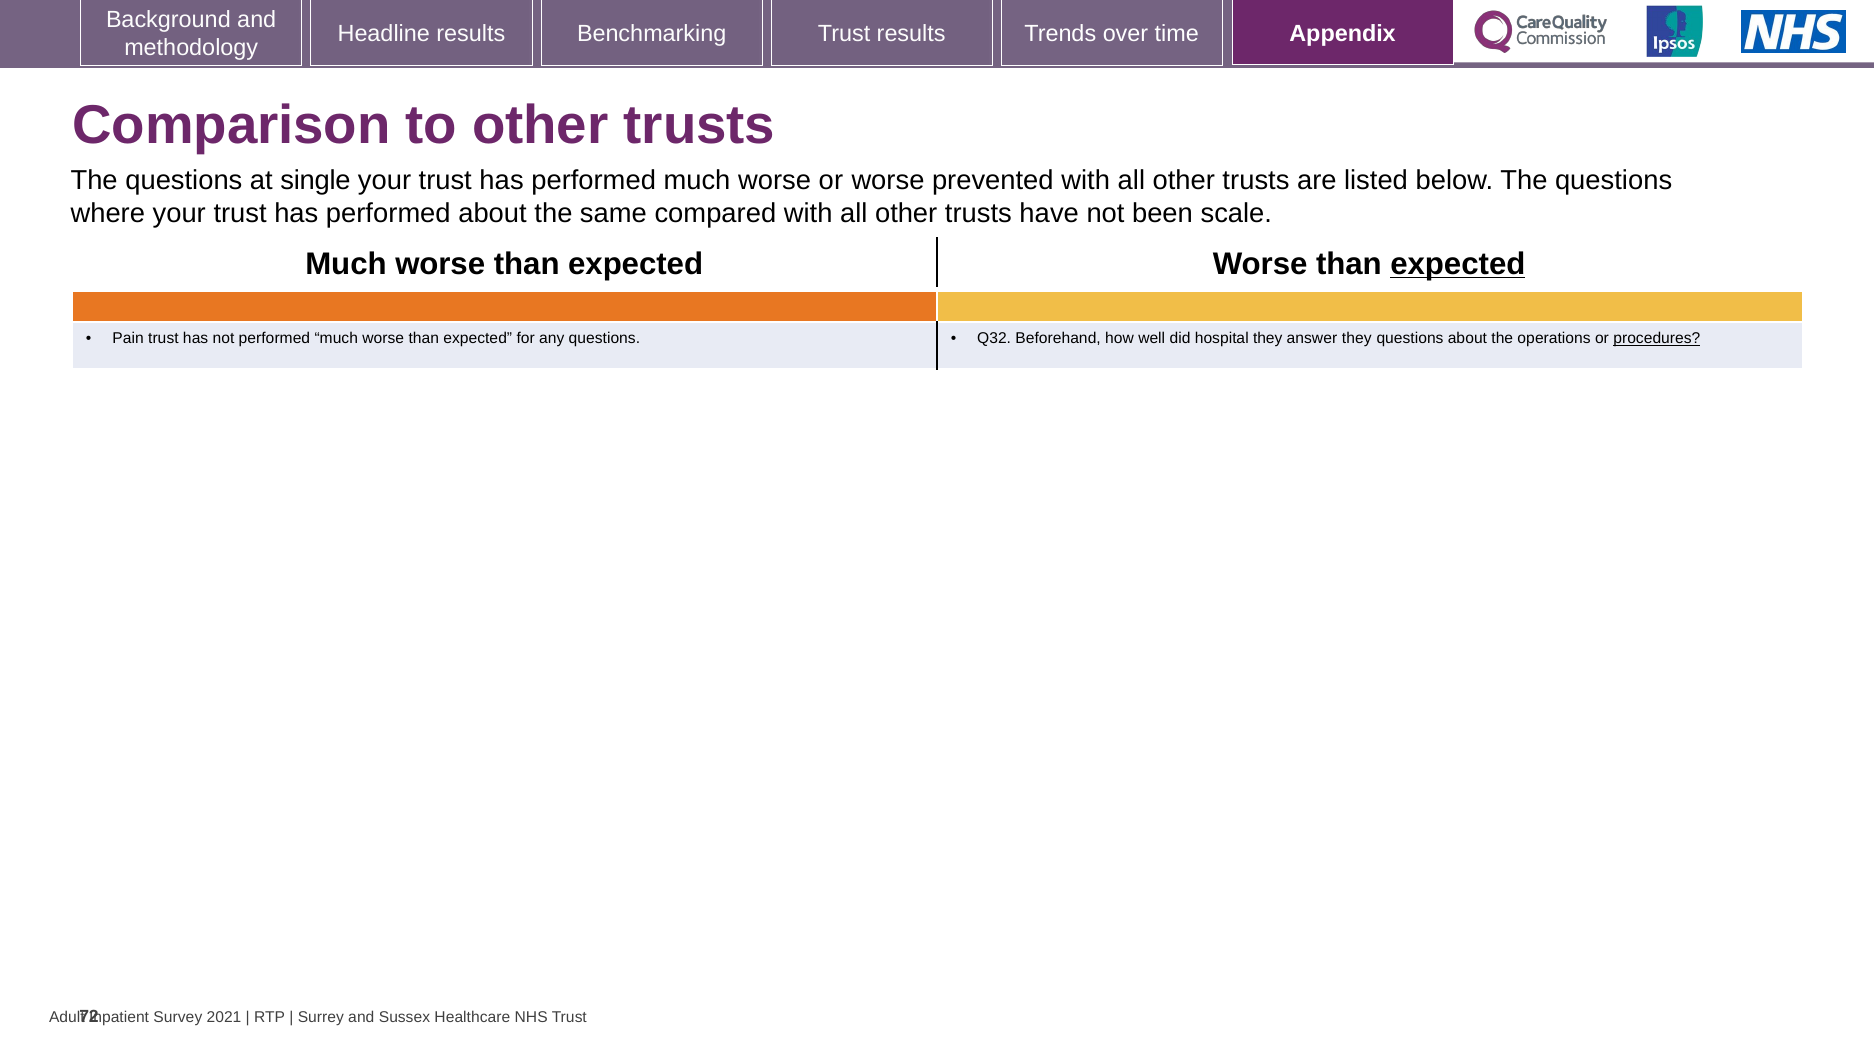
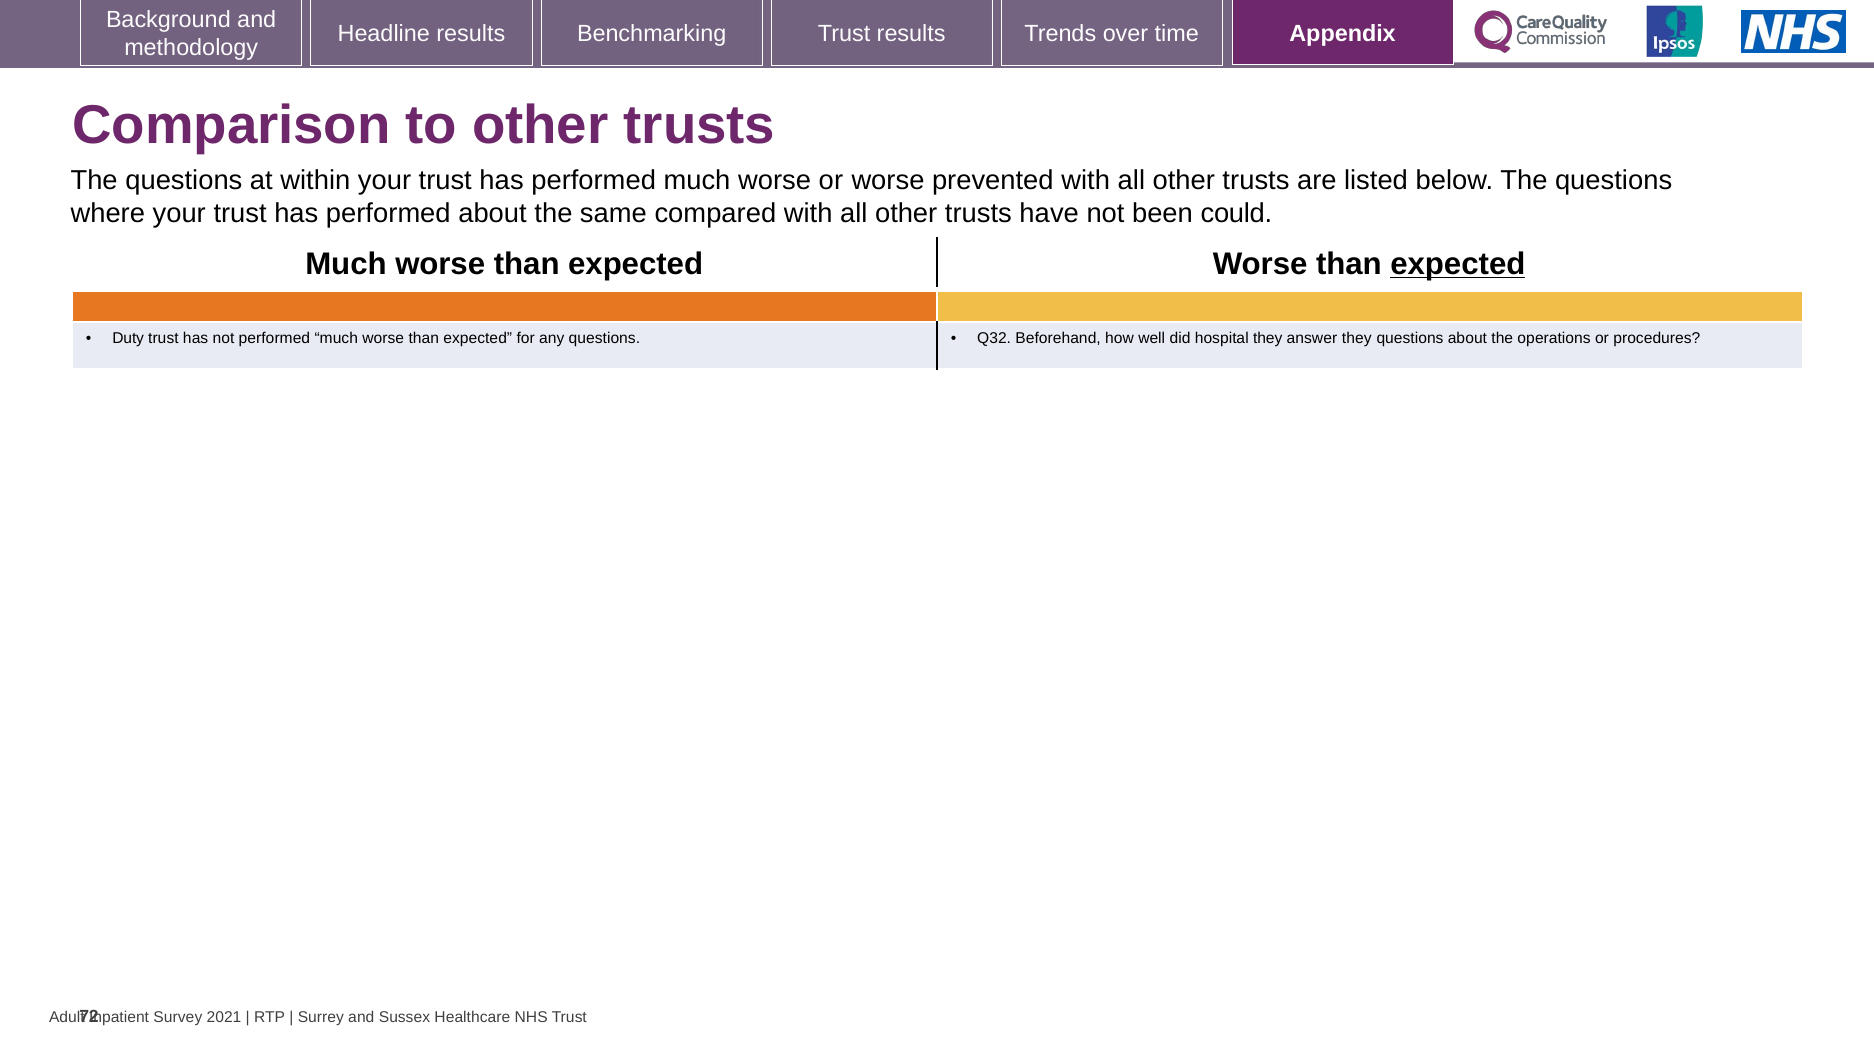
single: single -> within (315, 180)
scale: scale -> could (1236, 213)
Pain: Pain -> Duty (128, 338)
procedures underline: present -> none (1657, 338)
